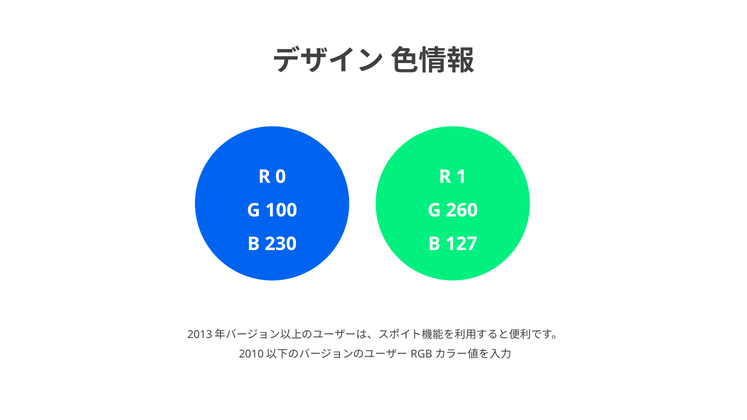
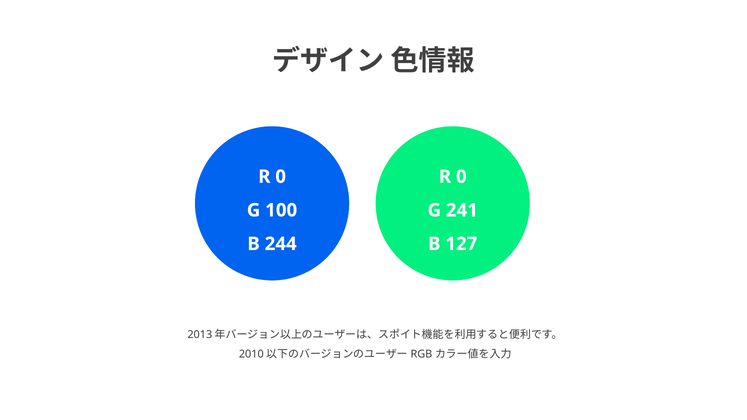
1: 1 -> 0 (461, 177)
260: 260 -> 241 (462, 210)
230: 230 -> 244 (281, 244)
